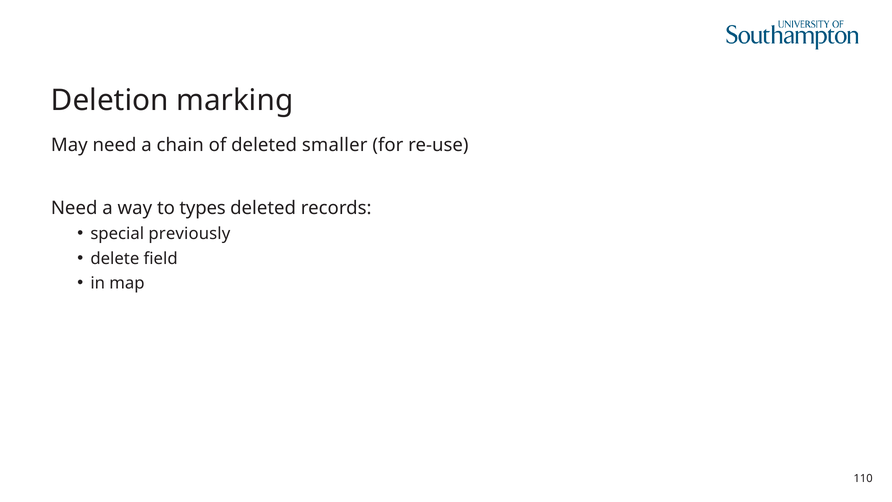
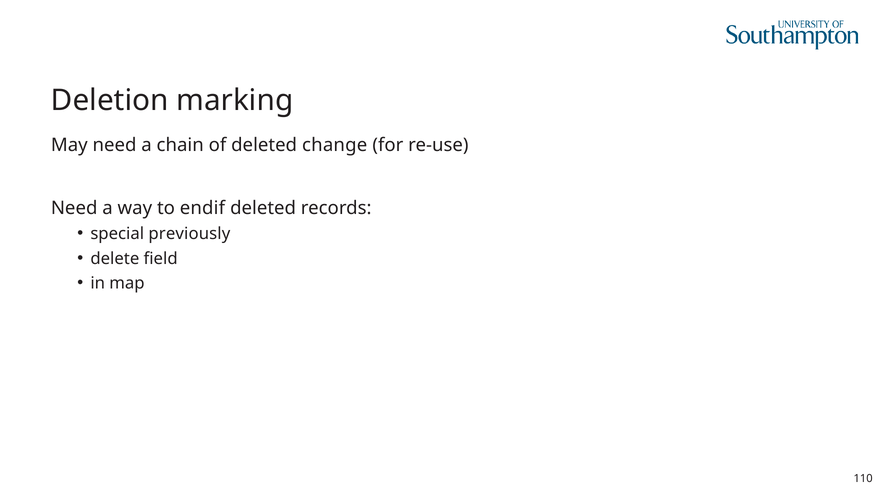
smaller: smaller -> change (335, 145)
types: types -> endif (202, 208)
